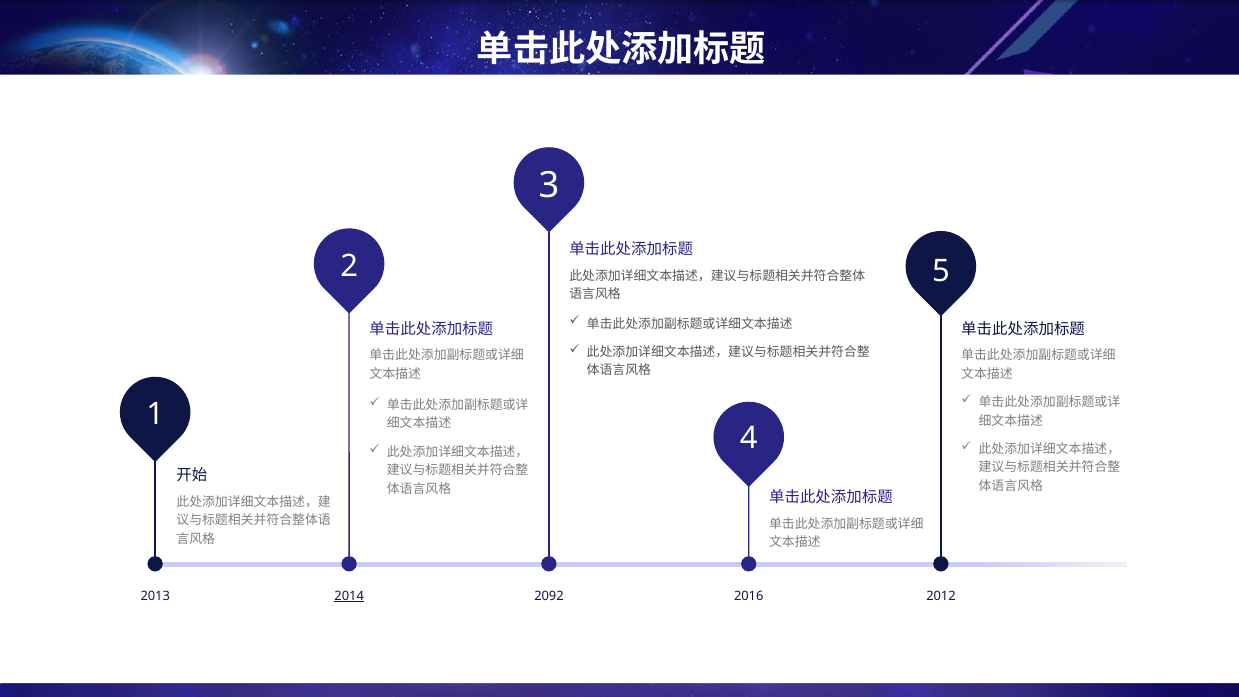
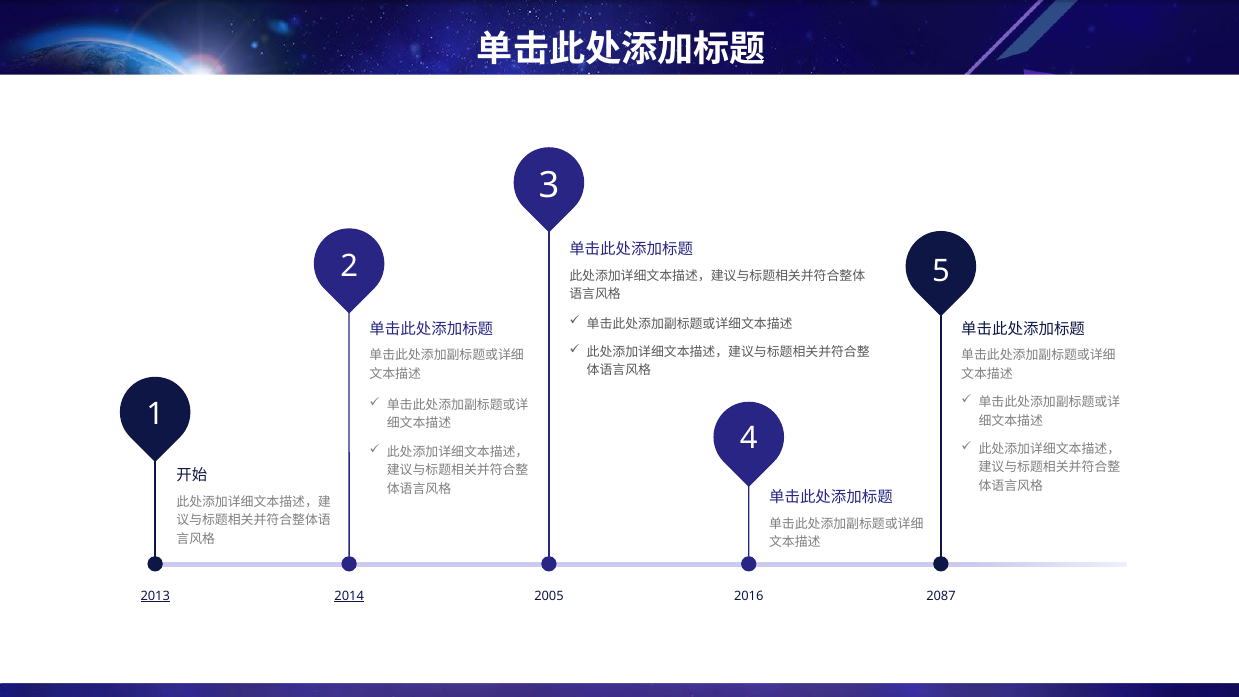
2013 underline: none -> present (155, 596)
2092: 2092 -> 2005 (549, 596)
2012: 2012 -> 2087 (941, 596)
